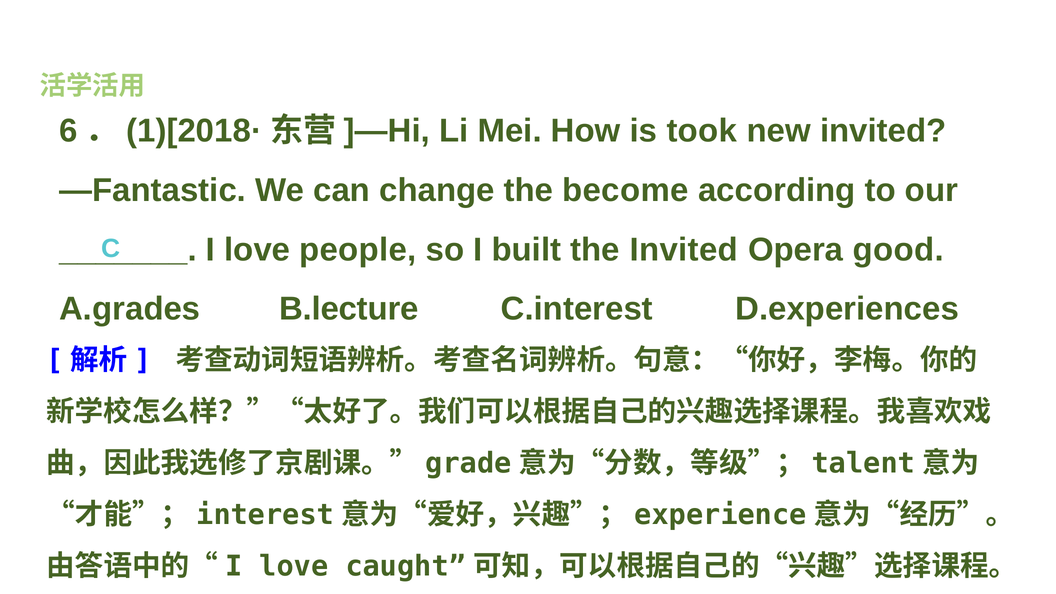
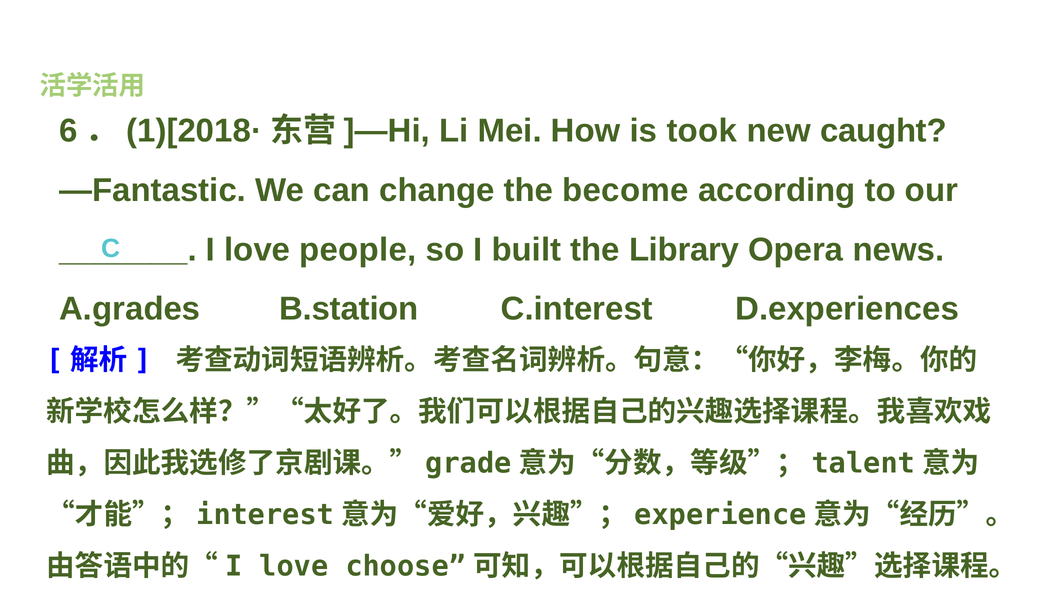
new invited: invited -> caught (883, 131)
the Invited: Invited -> Library (684, 250)
good: good -> news (898, 250)
B.lecture: B.lecture -> B.station (349, 309)
caught: caught -> choose (406, 566)
